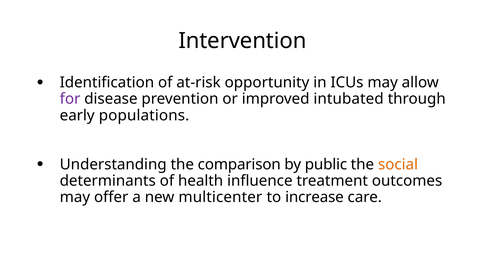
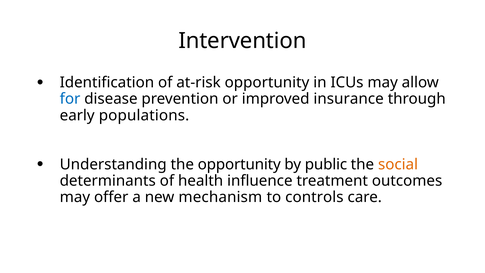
for colour: purple -> blue (70, 99)
intubated: intubated -> insurance (349, 99)
the comparison: comparison -> opportunity (239, 164)
multicenter: multicenter -> mechanism (220, 197)
increase: increase -> controls (314, 197)
